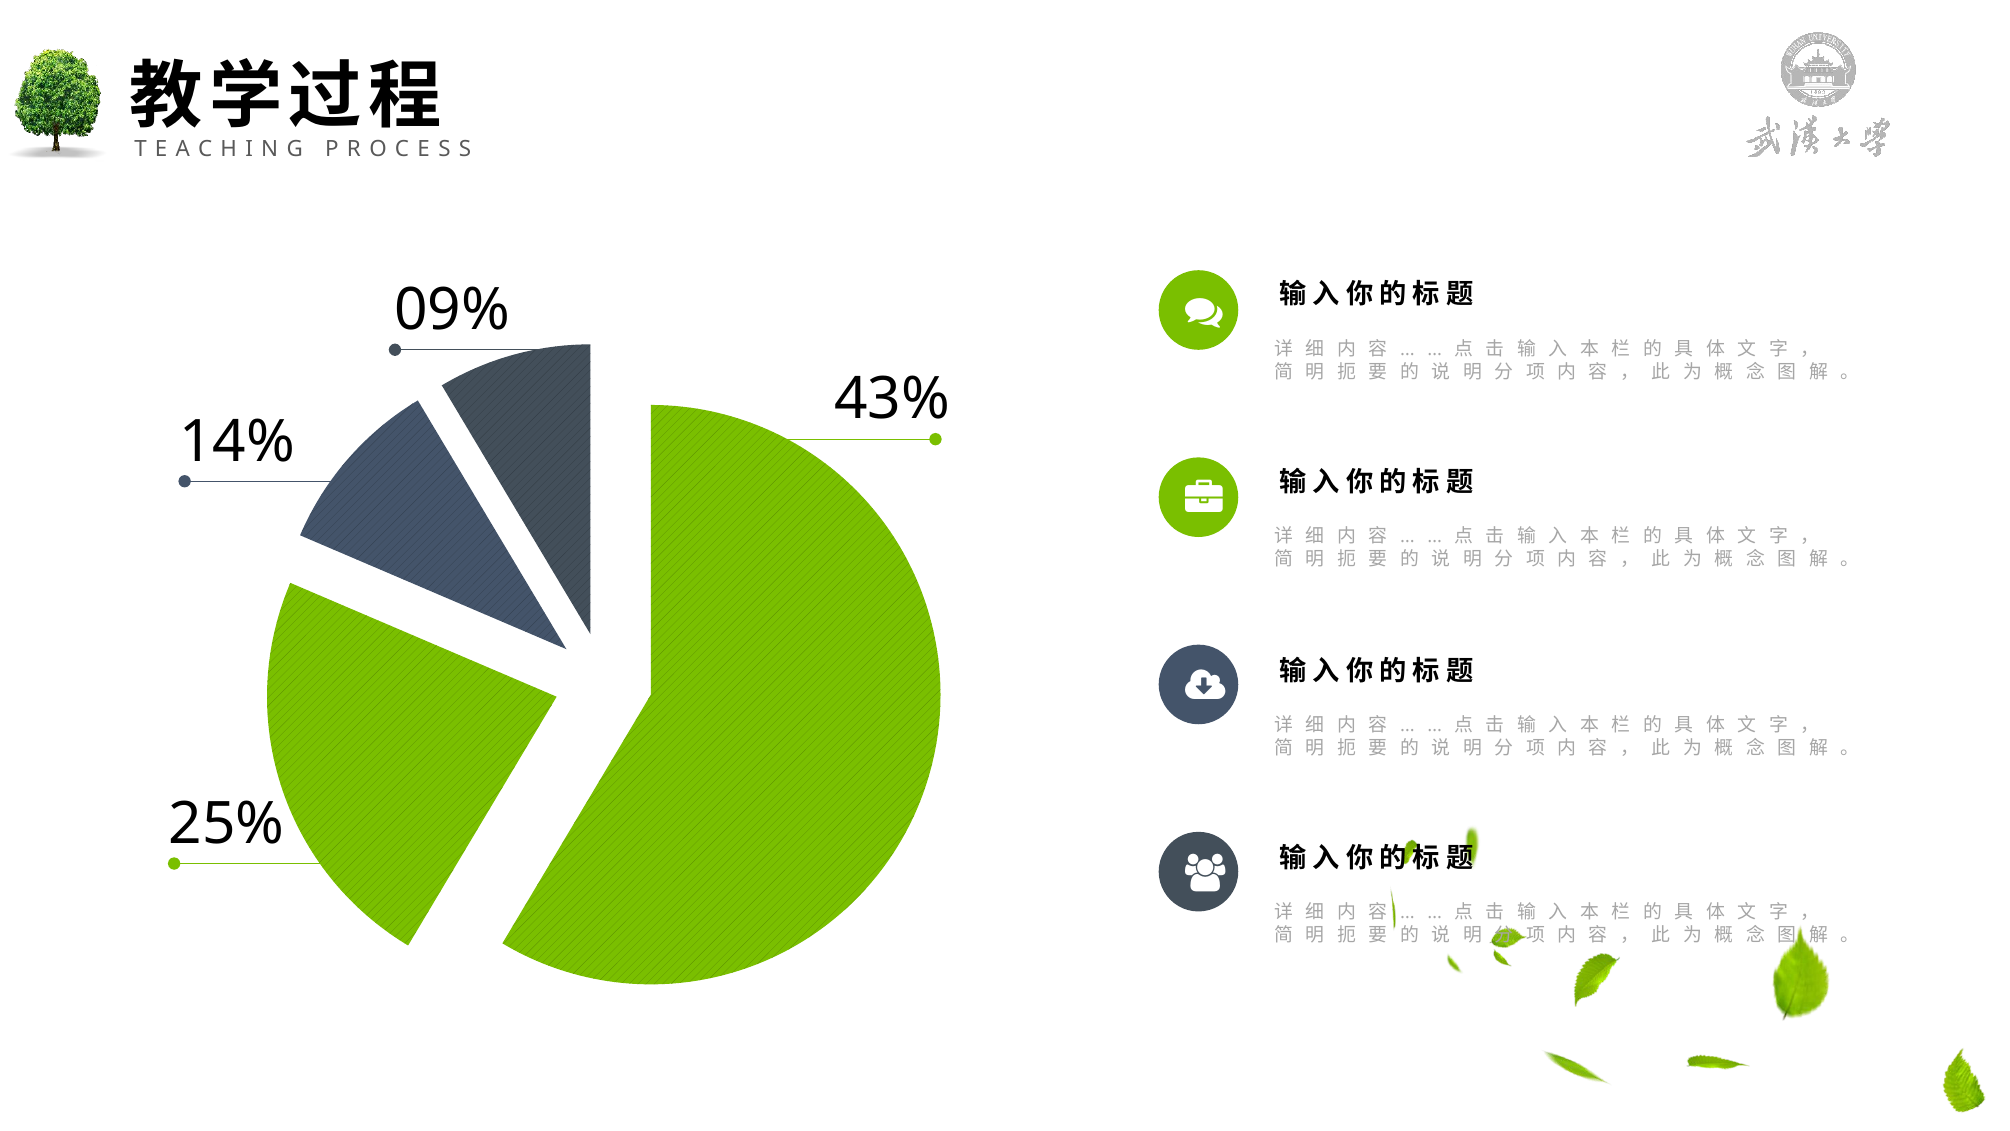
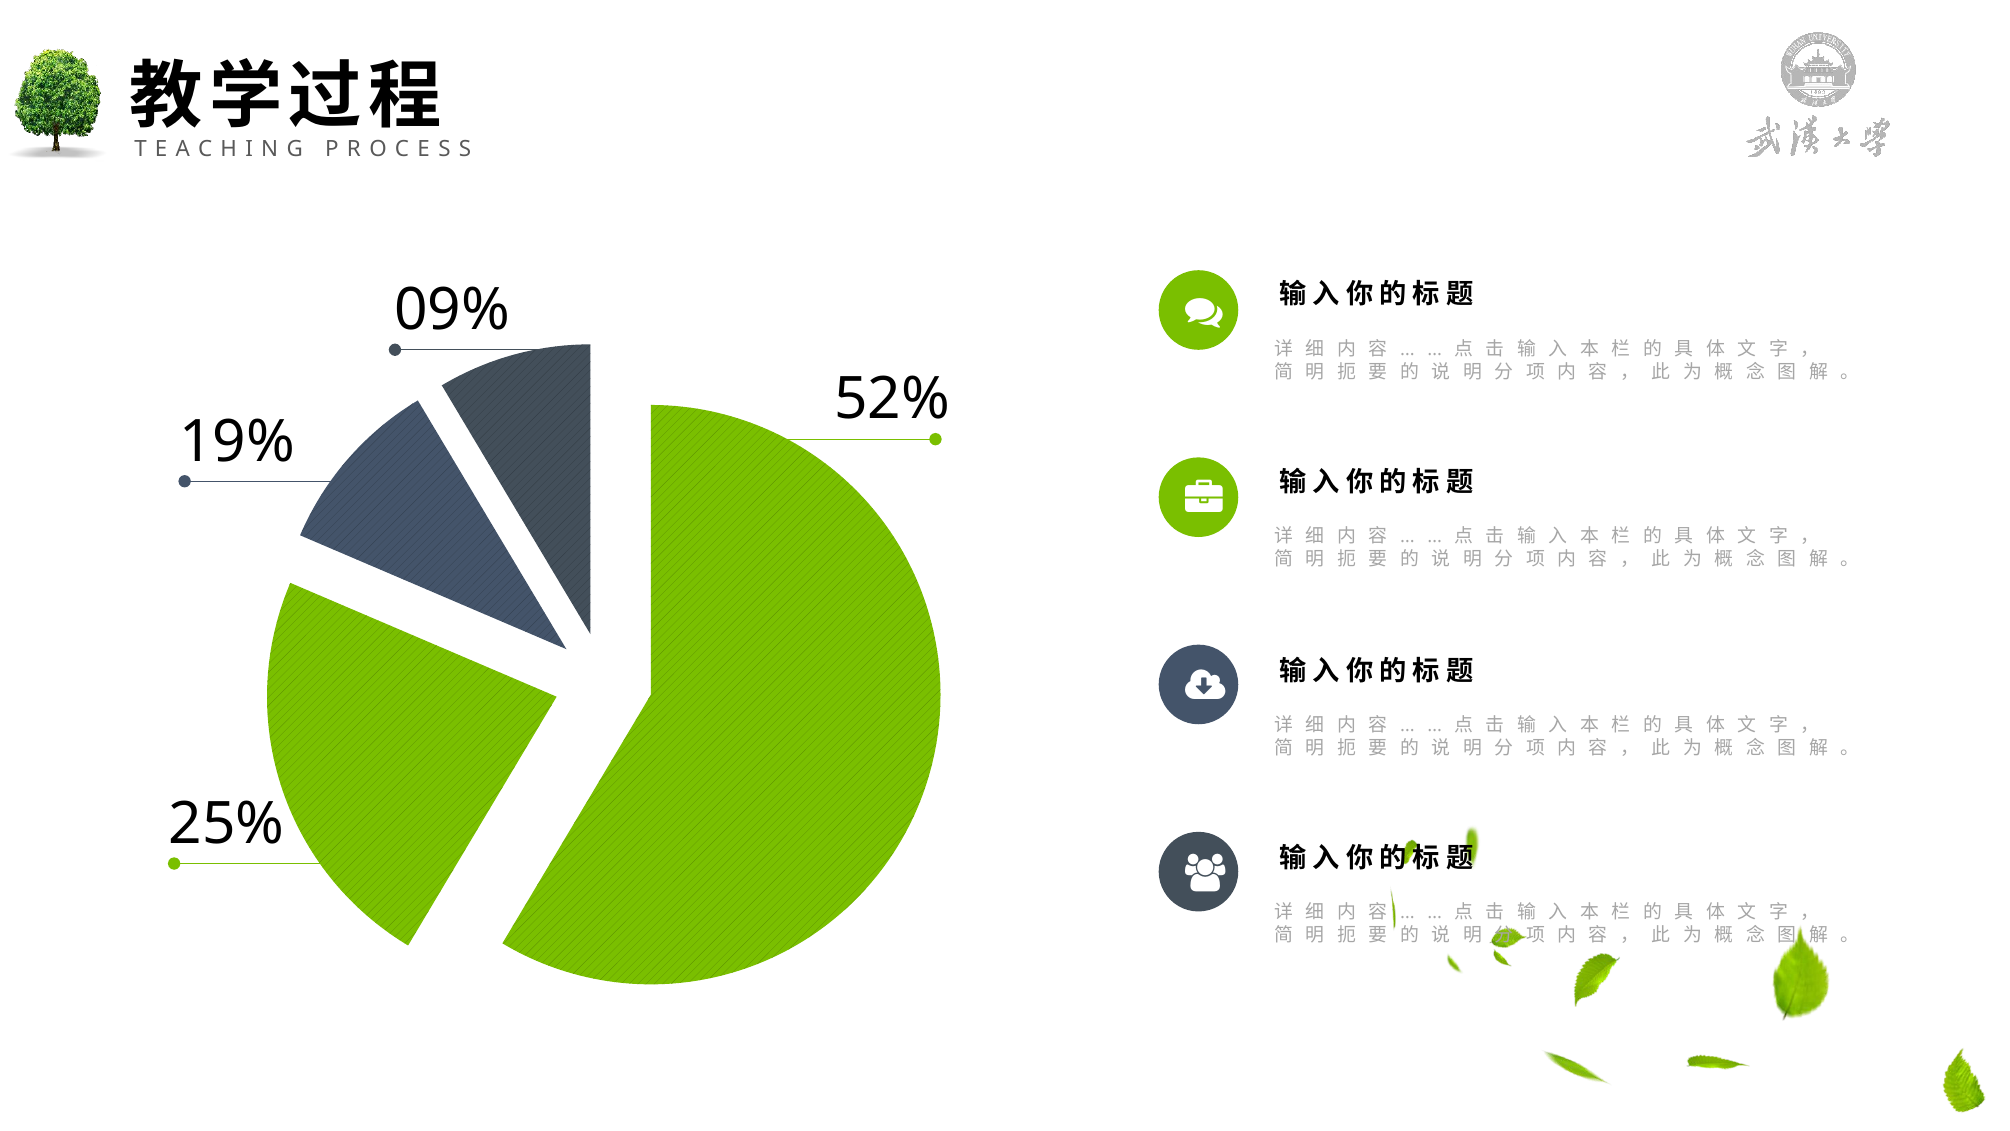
43%: 43% -> 52% (892, 399)
14%: 14% -> 19% (237, 442)
